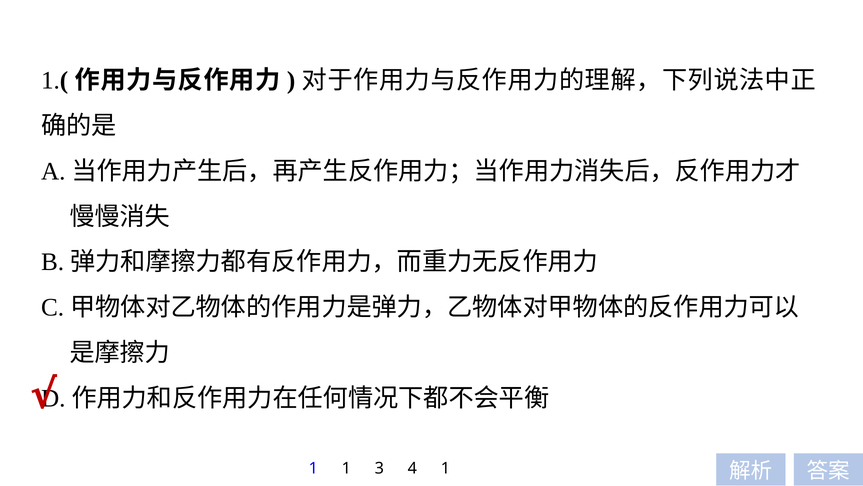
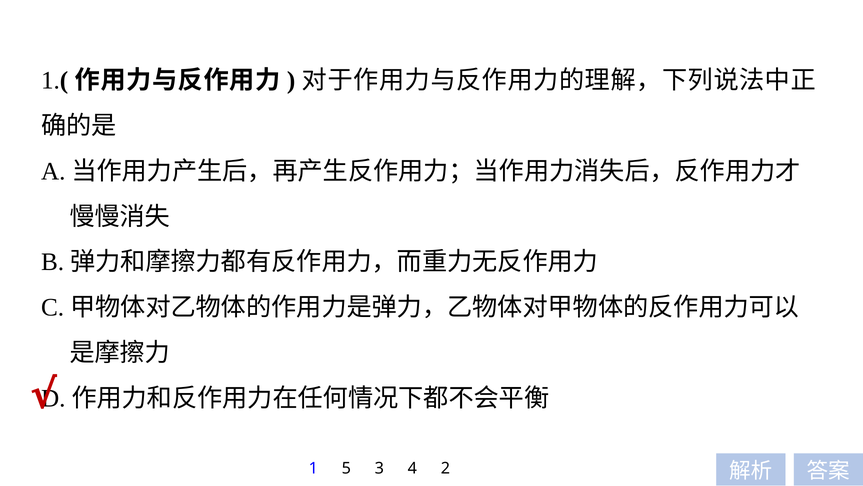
1 1: 1 -> 5 (346, 468)
4 1: 1 -> 2 (445, 468)
